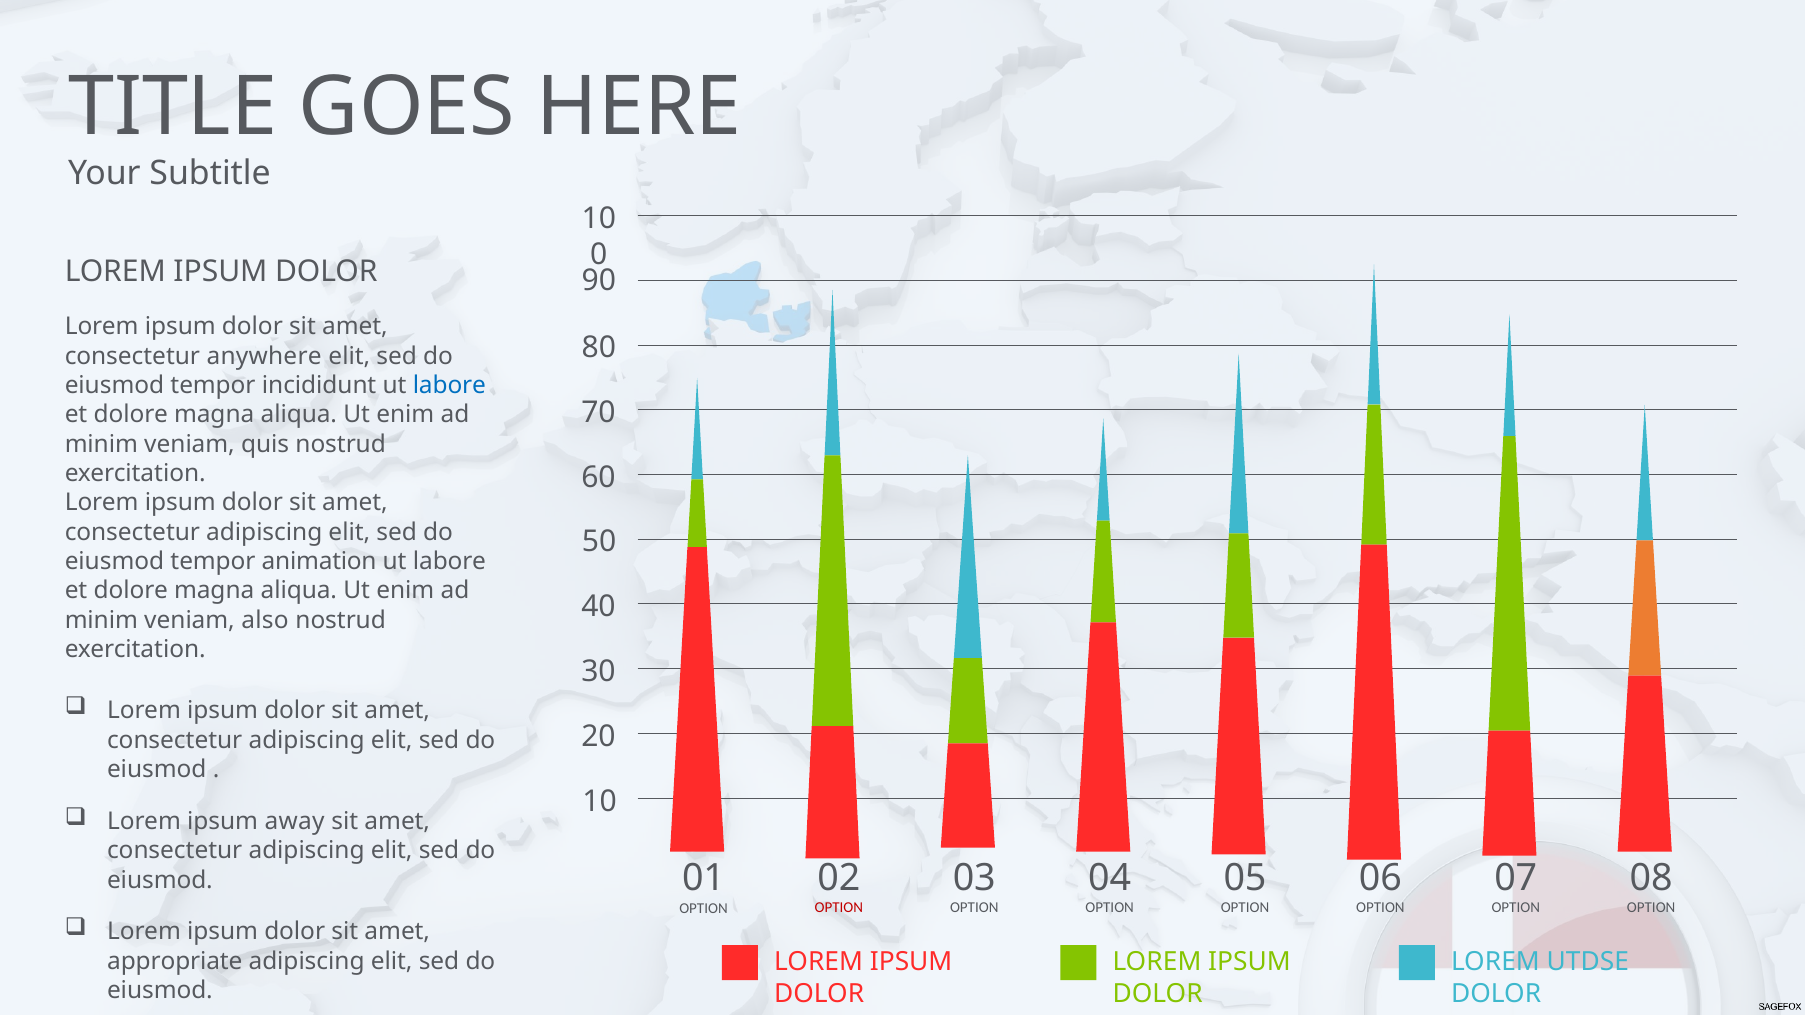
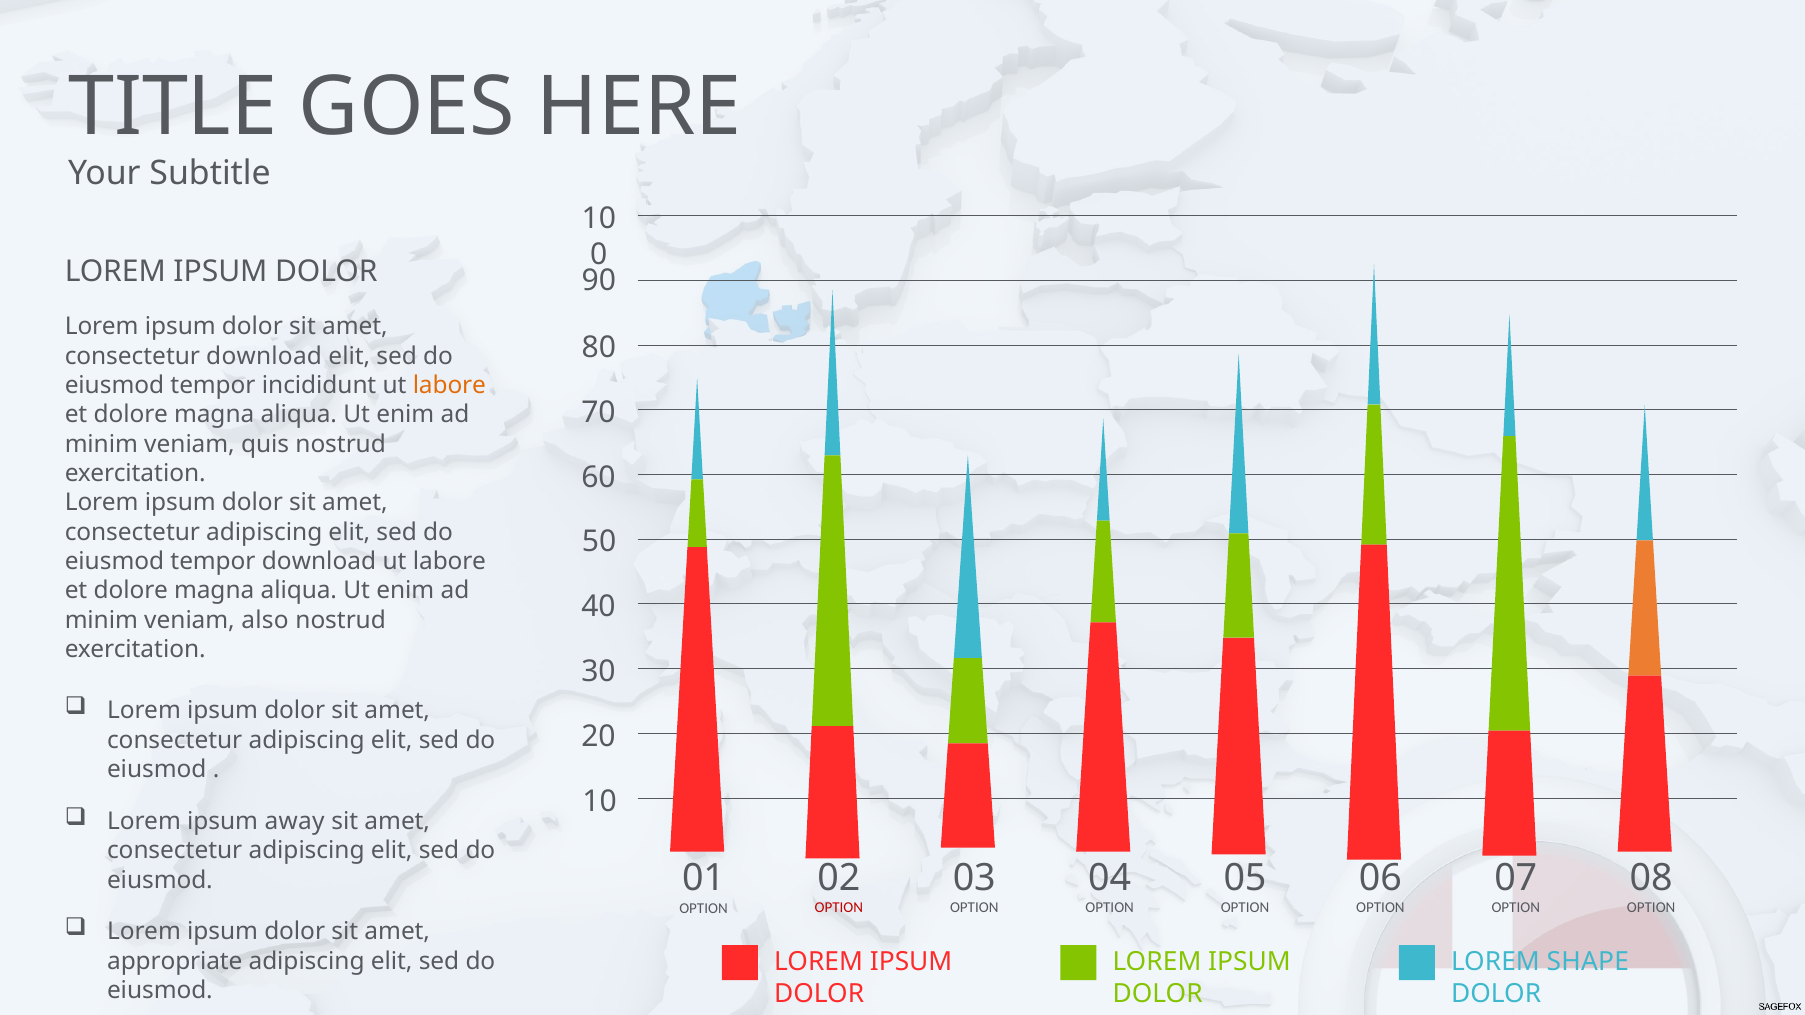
consectetur anywhere: anywhere -> download (264, 356)
labore colour: blue -> orange (449, 386)
tempor animation: animation -> download (319, 562)
UTDSE: UTDSE -> SHAPE (1588, 963)
